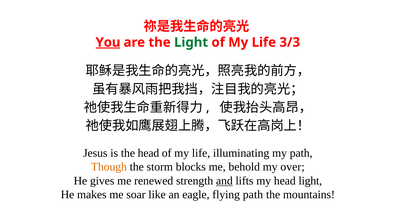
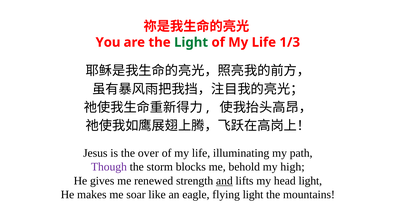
You underline: present -> none (108, 42)
3/3: 3/3 -> 1/3 (290, 42)
the head: head -> over (148, 153)
Though colour: orange -> purple (109, 167)
over: over -> high (292, 167)
flying path: path -> light (253, 194)
